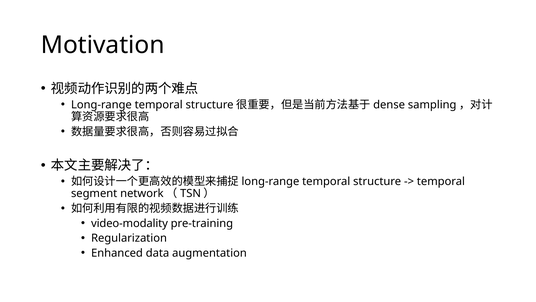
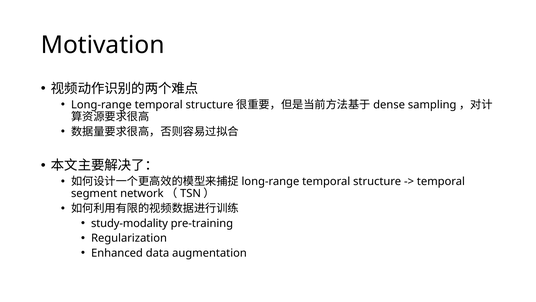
video-modality: video-modality -> study-modality (130, 223)
